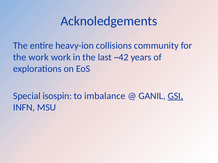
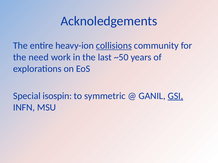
collisions underline: none -> present (114, 46)
the work: work -> need (39, 57)
~42: ~42 -> ~50 (121, 57)
imbalance: imbalance -> symmetric (105, 96)
